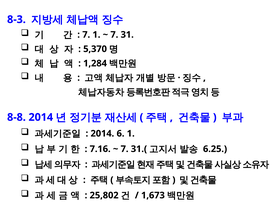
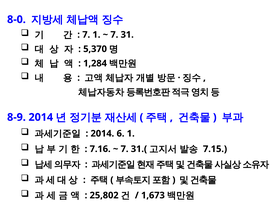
8-3: 8-3 -> 8-0 (16, 19)
8-8: 8-8 -> 8-9 (16, 117)
6.25: 6.25 -> 7.15 (215, 149)
